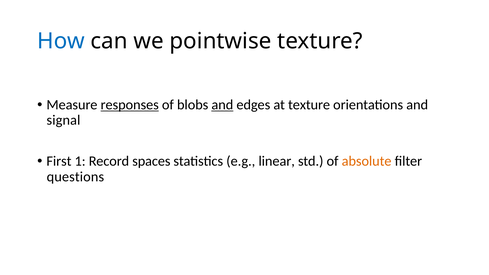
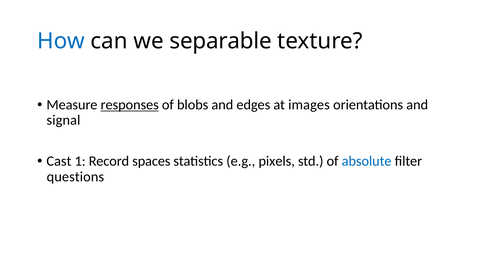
pointwise: pointwise -> separable (221, 41)
and underline: present -> none (222, 105)
at texture: texture -> images (309, 105)
First: First -> Cast (59, 161)
linear: linear -> pixels (277, 161)
absolute colour: orange -> blue (367, 161)
